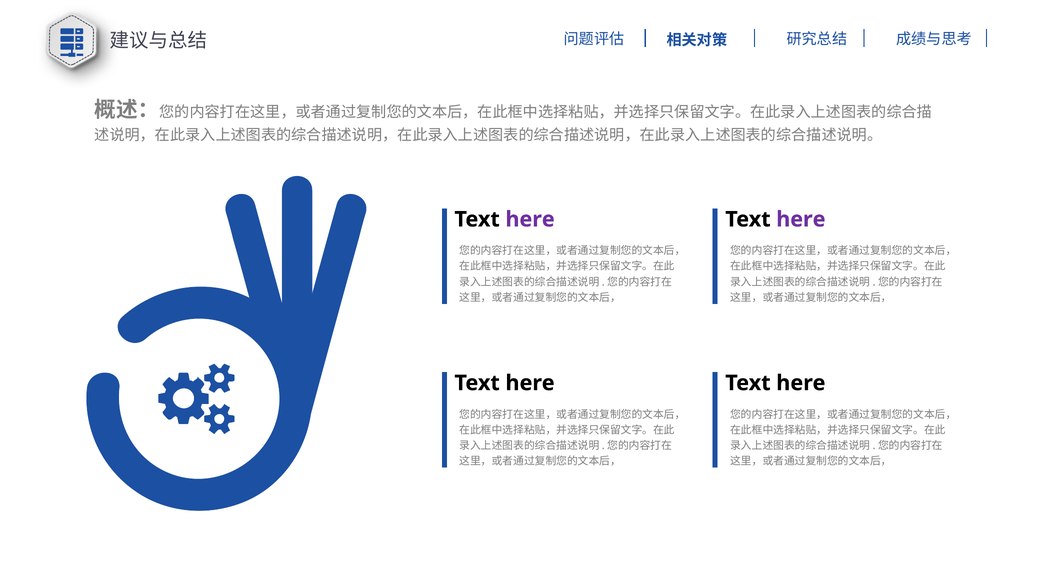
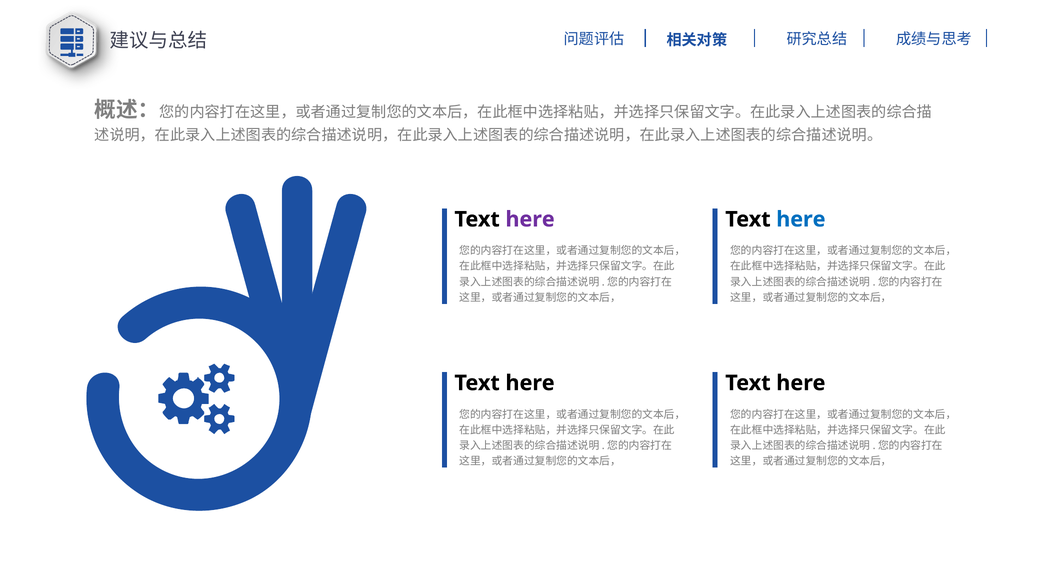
here colour: purple -> blue (801, 219)
